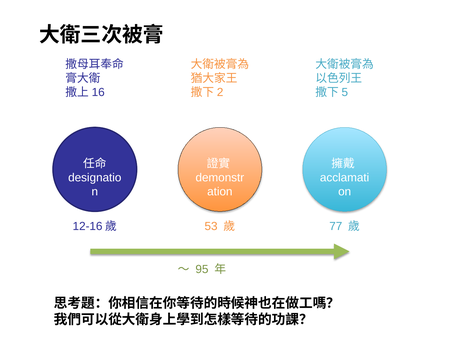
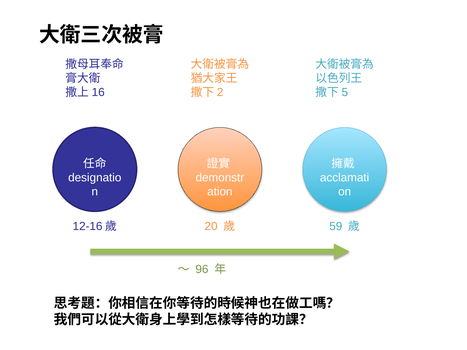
53: 53 -> 20 (211, 226)
77: 77 -> 59 (336, 226)
95: 95 -> 96 (202, 270)
